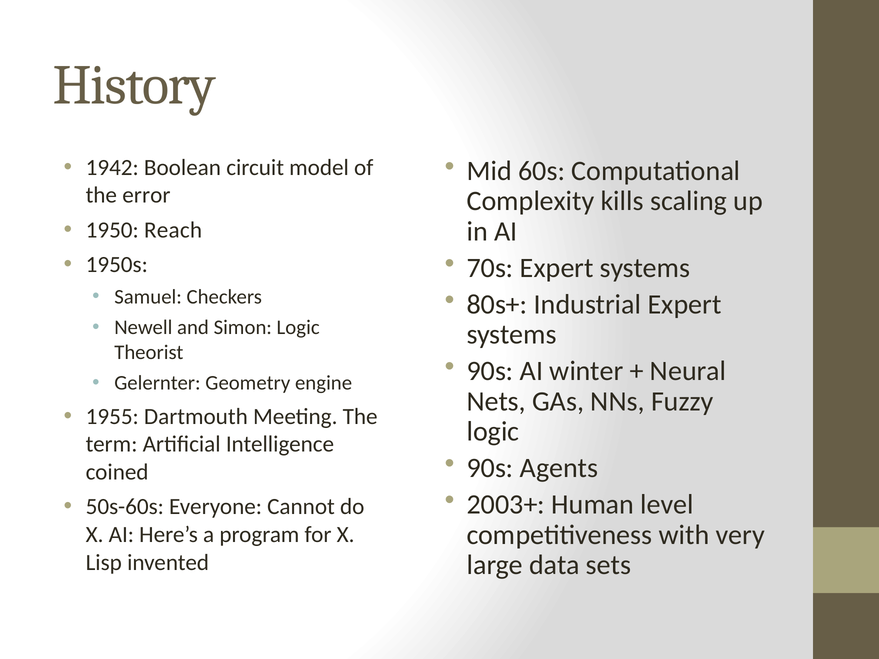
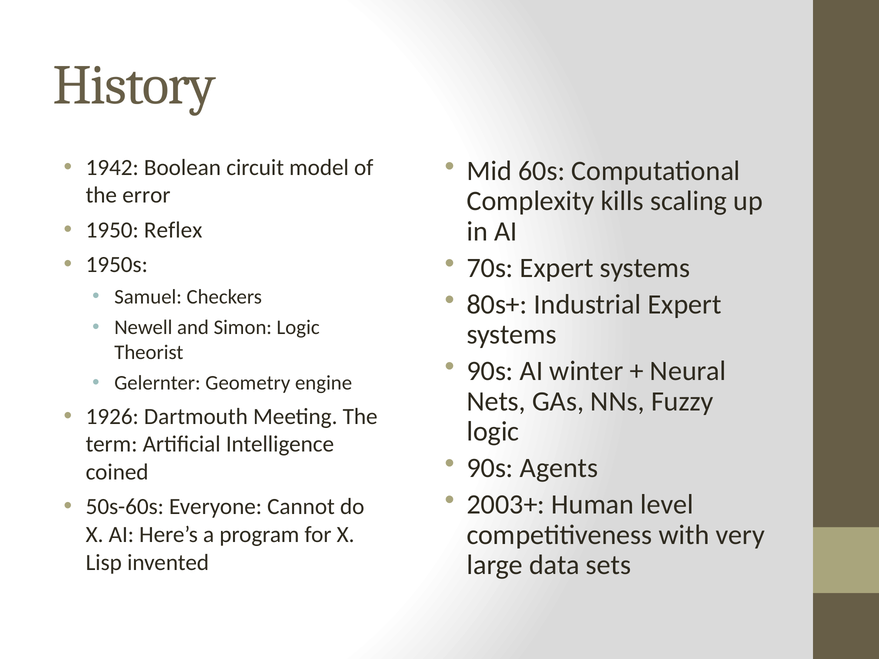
Reach: Reach -> Reflex (173, 230)
1955: 1955 -> 1926 (112, 417)
